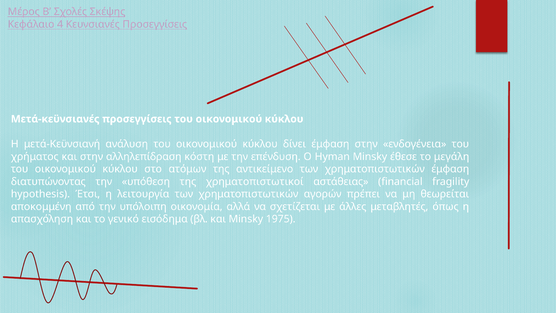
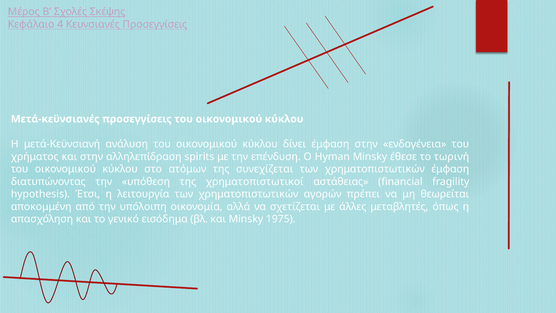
κόστη: κόστη -> spirits (199, 156)
μεγάλη: μεγάλη -> τωρινή (452, 156)
αντικείμενο: αντικείμενο -> συνεχίζεται (265, 169)
